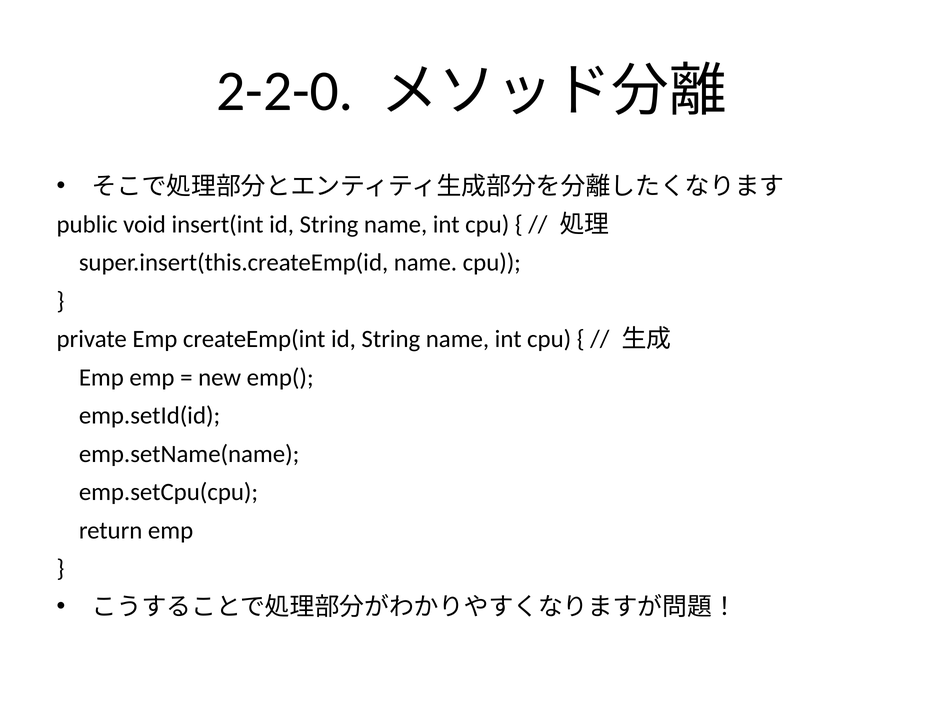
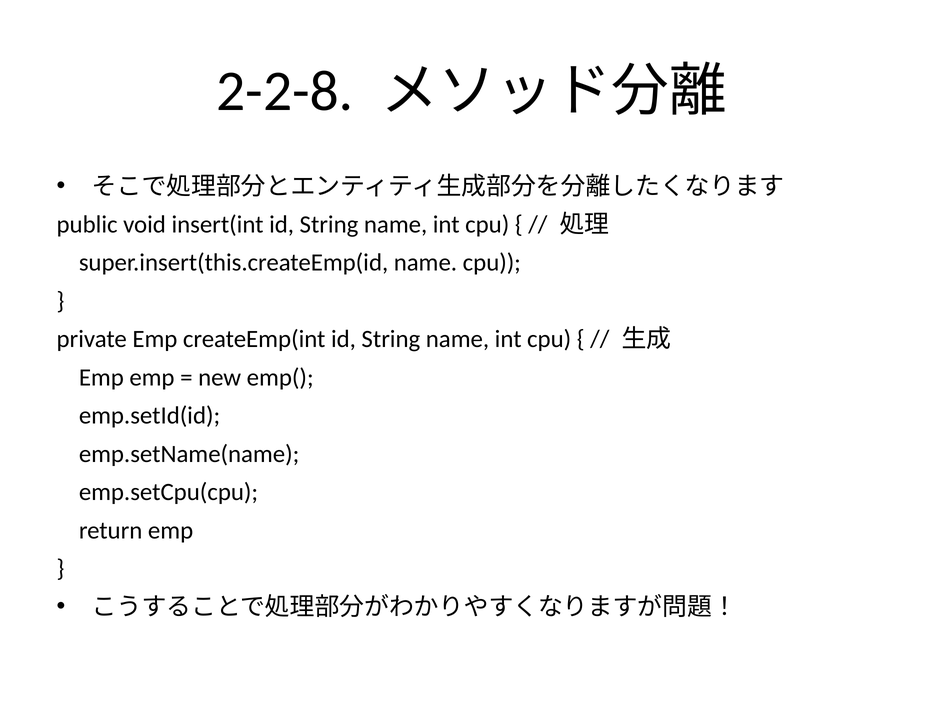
2-2-0: 2-2-0 -> 2-2-8 (285, 91)
